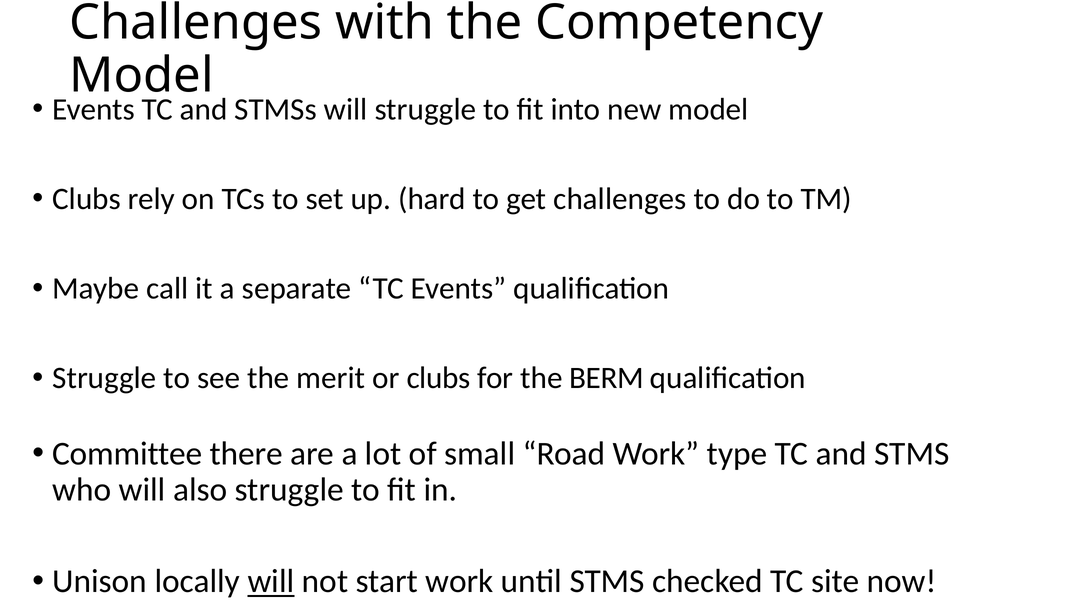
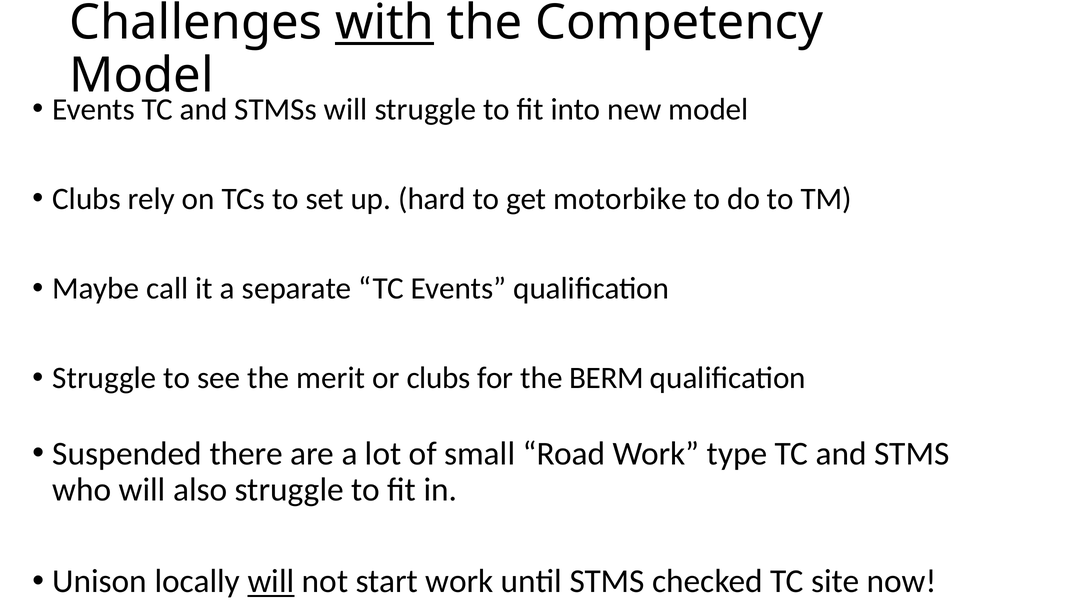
with underline: none -> present (385, 23)
get challenges: challenges -> motorbike (620, 199)
Committee: Committee -> Suspended (127, 454)
